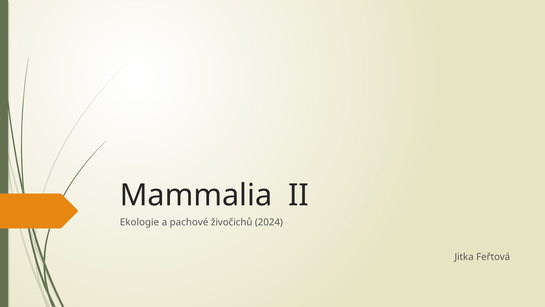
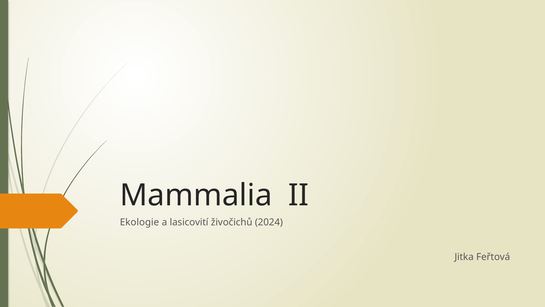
pachové: pachové -> lasicovití (189, 222)
